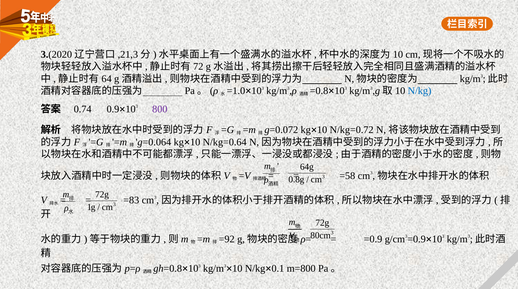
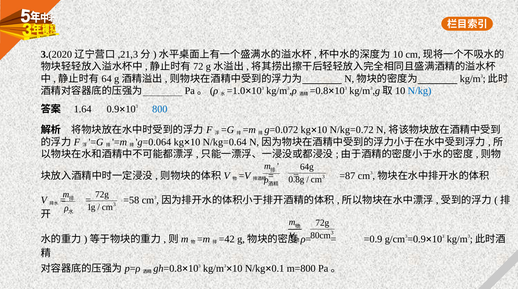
0.74: 0.74 -> 1.64 (83, 109)
800 colour: purple -> blue (160, 109)
=58: =58 -> =87 (347, 176)
=83: =83 -> =58 (131, 201)
=92: =92 -> =42 (227, 240)
